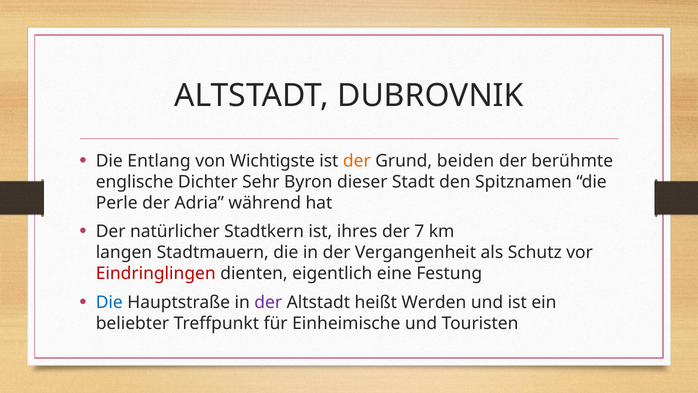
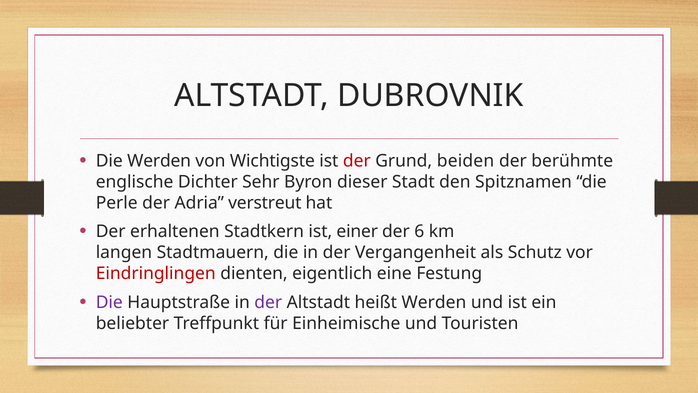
Die Entlang: Entlang -> Werden (159, 161)
der colour: orange -> red (357, 161)
während: während -> verstreut (265, 203)
natürlicher: natürlicher -> erhaltenen (175, 231)
ihres: ihres -> einer (357, 231)
7: 7 -> 6 (419, 231)
Die colour: blue -> purple (109, 302)
